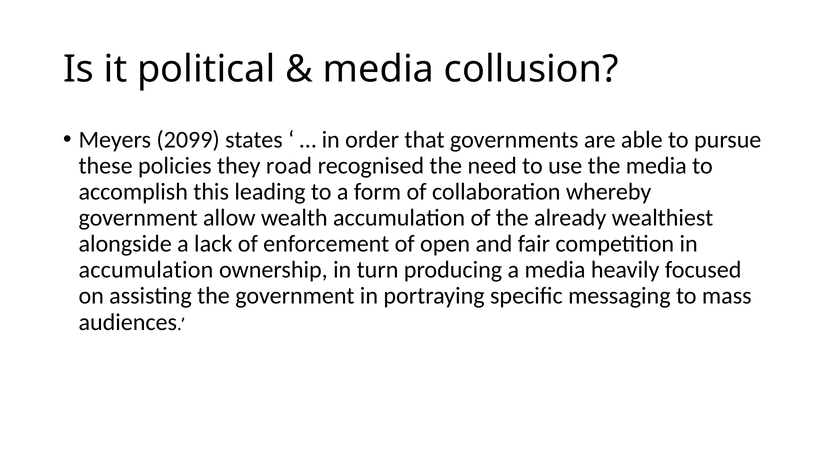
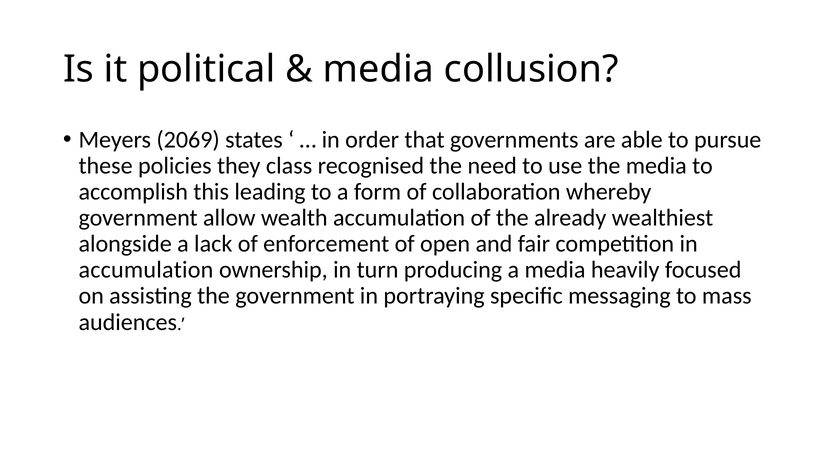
2099: 2099 -> 2069 (188, 140)
road: road -> class (289, 166)
